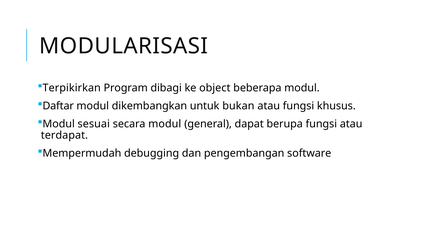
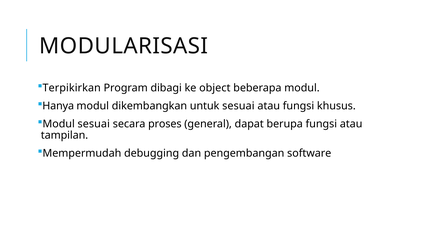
Daftar: Daftar -> Hanya (58, 106)
untuk bukan: bukan -> sesuai (238, 106)
secara modul: modul -> proses (165, 123)
terdapat: terdapat -> tampilan (65, 135)
